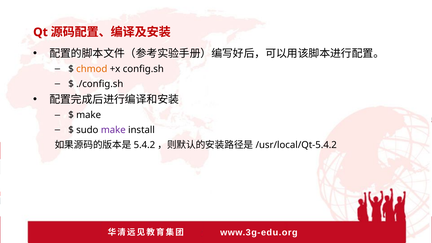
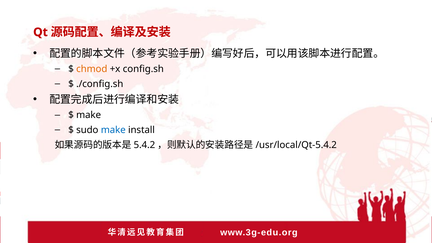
make colour: purple -> blue (113, 130)
